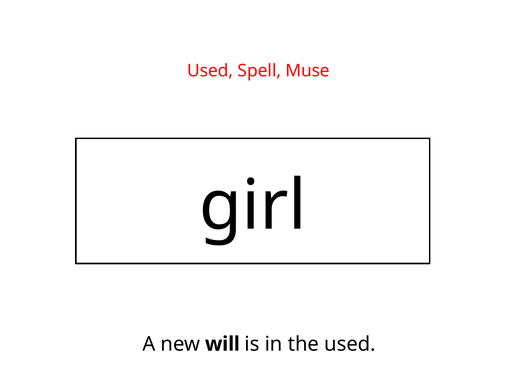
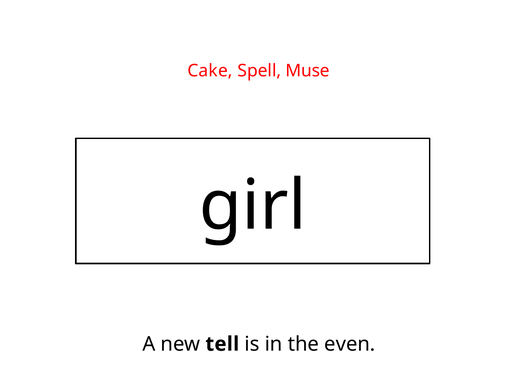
Used: Used -> Cake (210, 71)
will: will -> tell (222, 344)
the used: used -> even (350, 344)
